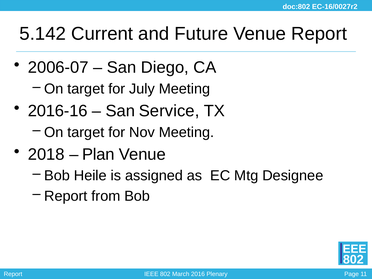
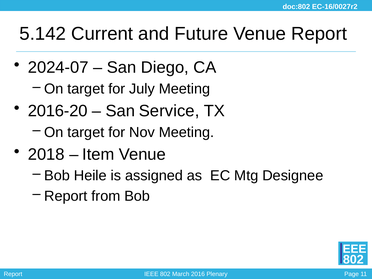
2006-07: 2006-07 -> 2024-07 (58, 68)
2016-16: 2016-16 -> 2016-20 (58, 111)
Plan: Plan -> Item (98, 154)
